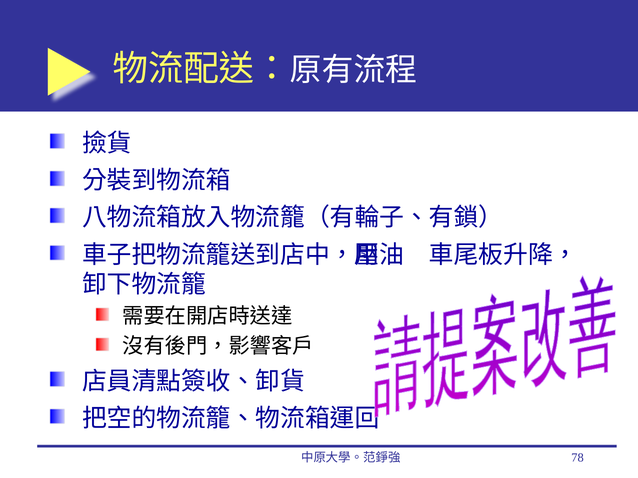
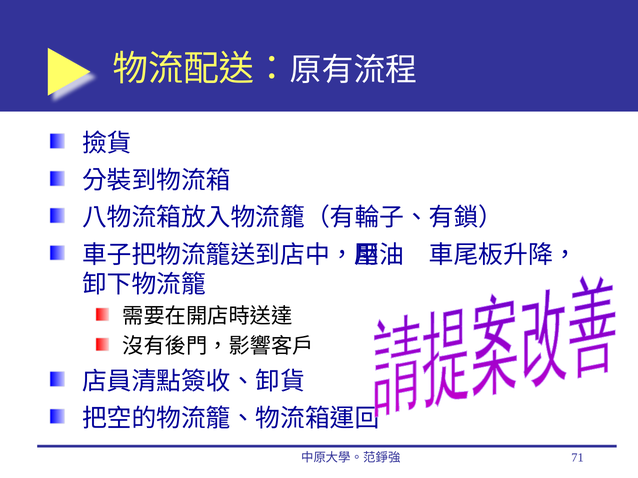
78: 78 -> 71 (578, 458)
